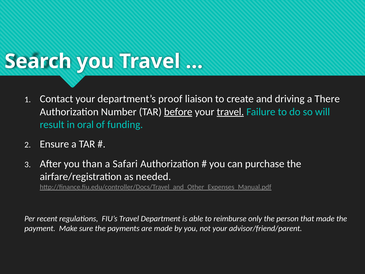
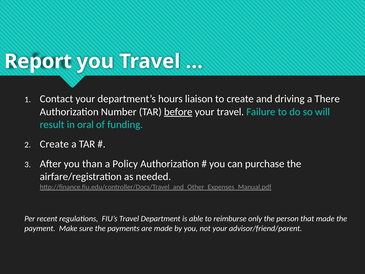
Search: Search -> Report (38, 61)
proof: proof -> hours (170, 99)
travel underline: present -> none (230, 112)
Ensure: Ensure -> Create (54, 144)
Safari: Safari -> Policy (125, 164)
